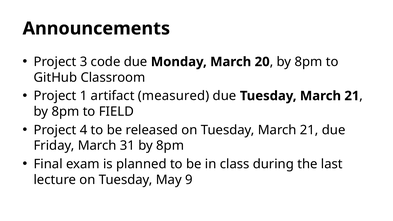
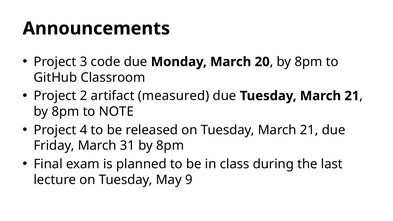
1: 1 -> 2 (84, 96)
FIELD: FIELD -> NOTE (116, 112)
